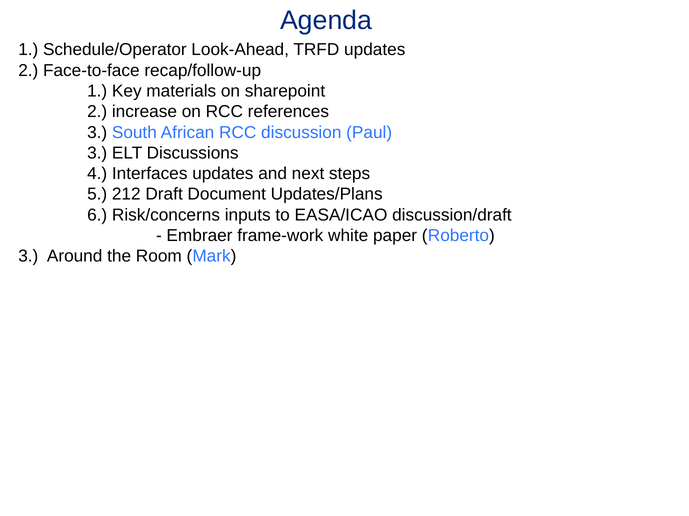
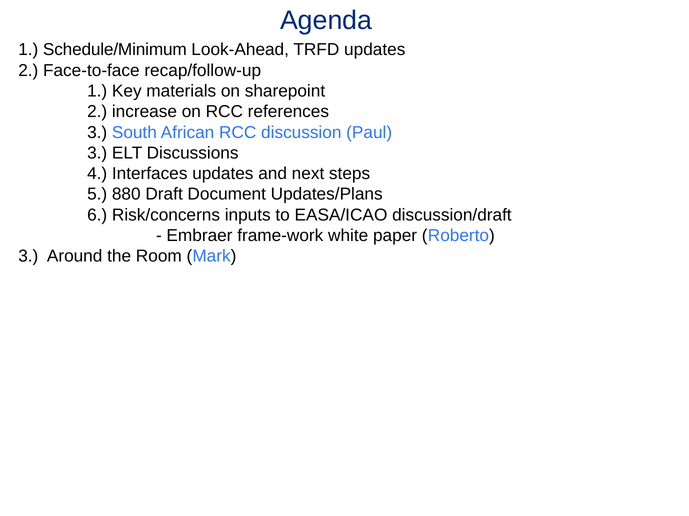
Schedule/Operator: Schedule/Operator -> Schedule/Minimum (115, 50)
212: 212 -> 880 (126, 195)
